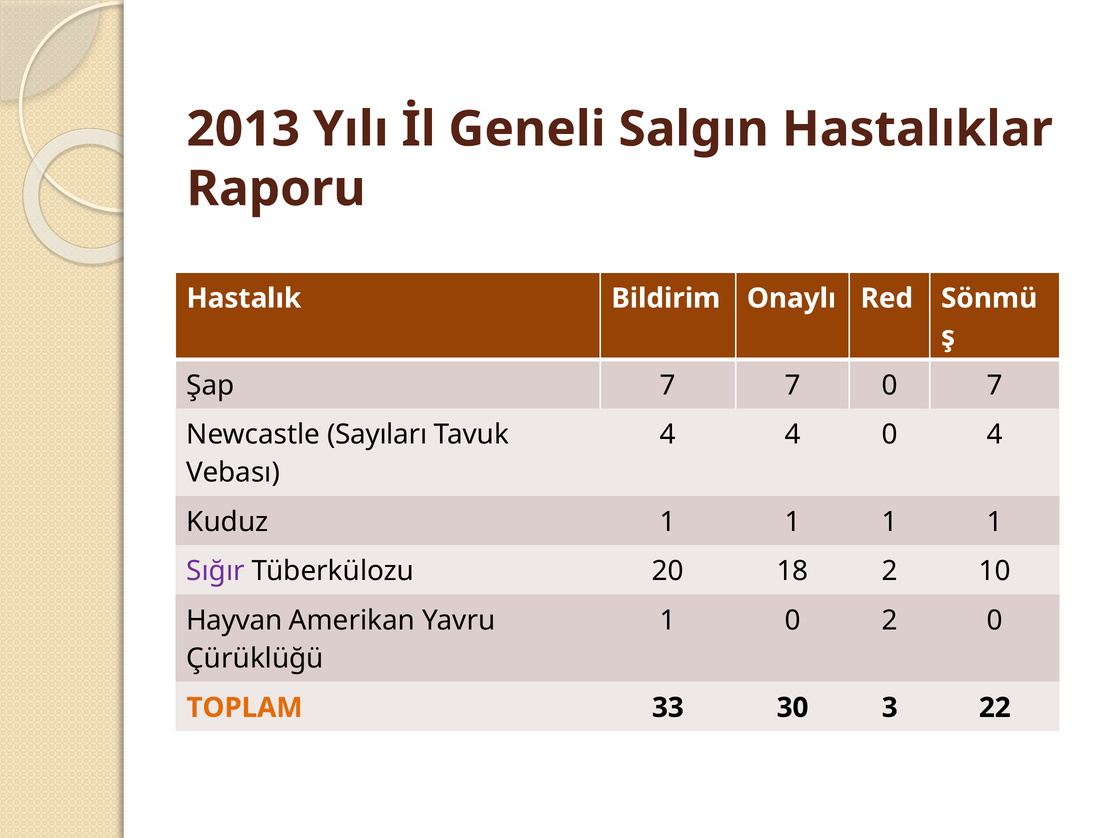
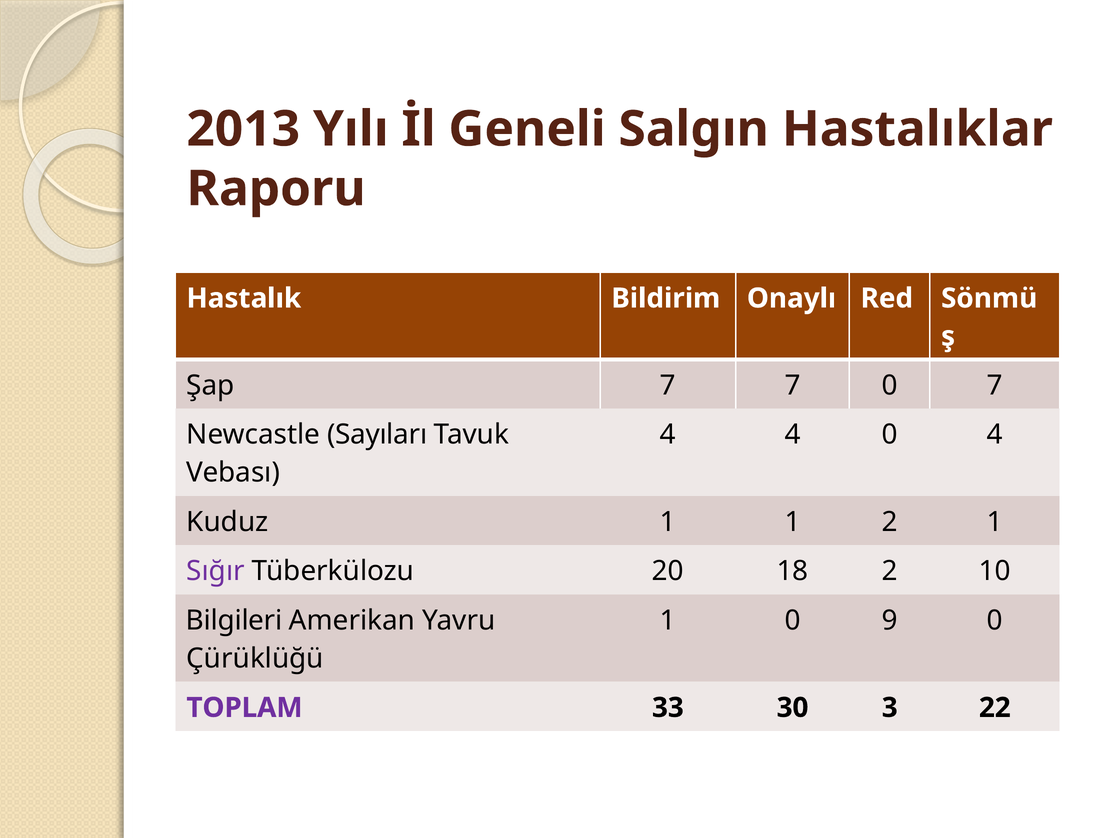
Kuduz 1 1 1: 1 -> 2 (890, 522)
Hayvan: Hayvan -> Bilgileri (234, 620)
0 2: 2 -> 9 (890, 620)
TOPLAM colour: orange -> purple (245, 707)
